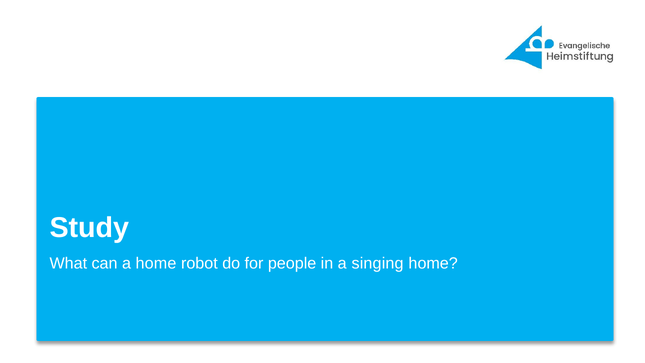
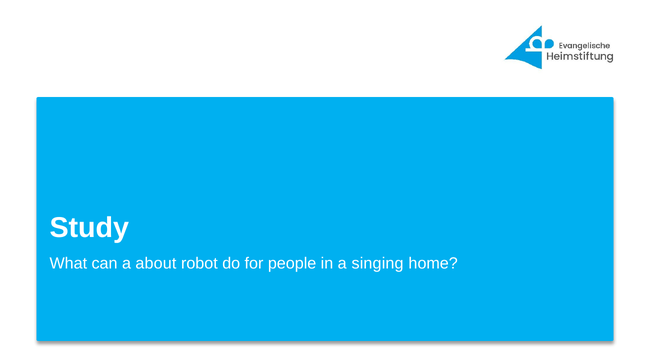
a home: home -> about (156, 263)
